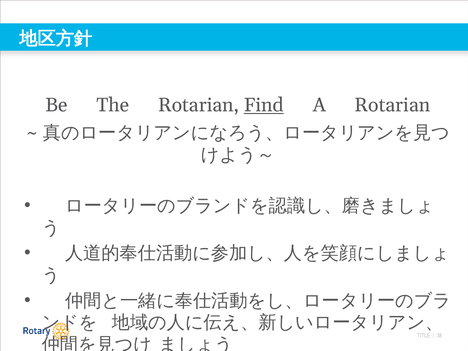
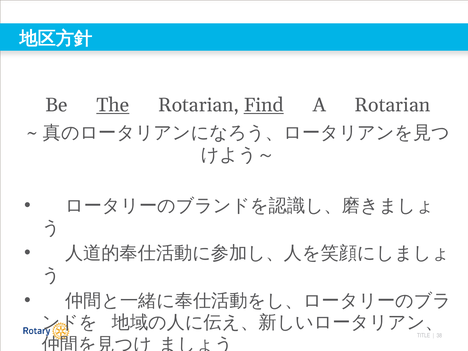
The underline: none -> present (113, 105)
